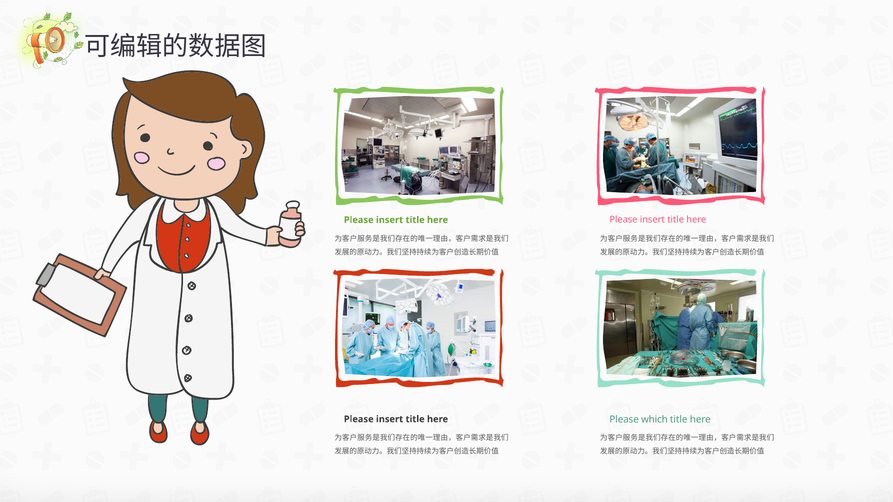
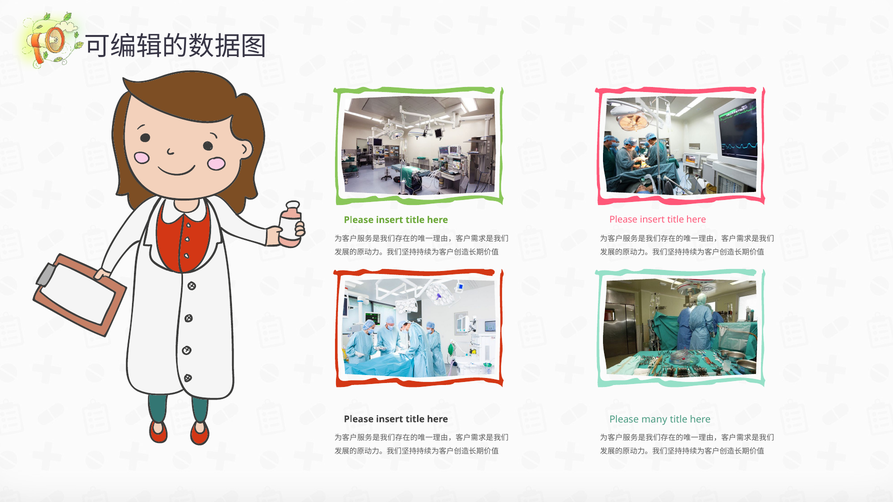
which: which -> many (654, 420)
